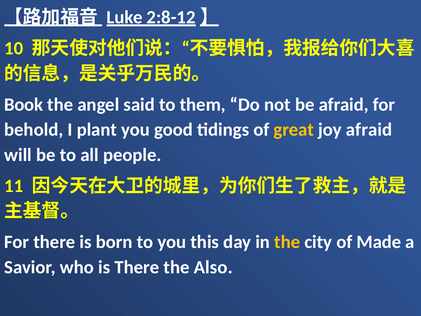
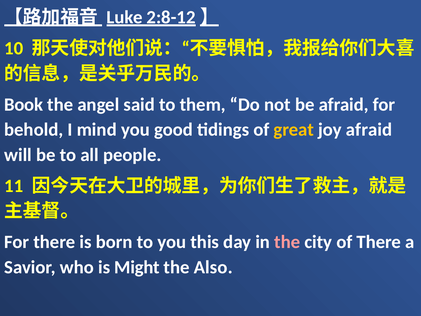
plant: plant -> mind (97, 130)
the colour: yellow -> pink (287, 242)
of Made: Made -> There (379, 242)
is There: There -> Might (137, 267)
